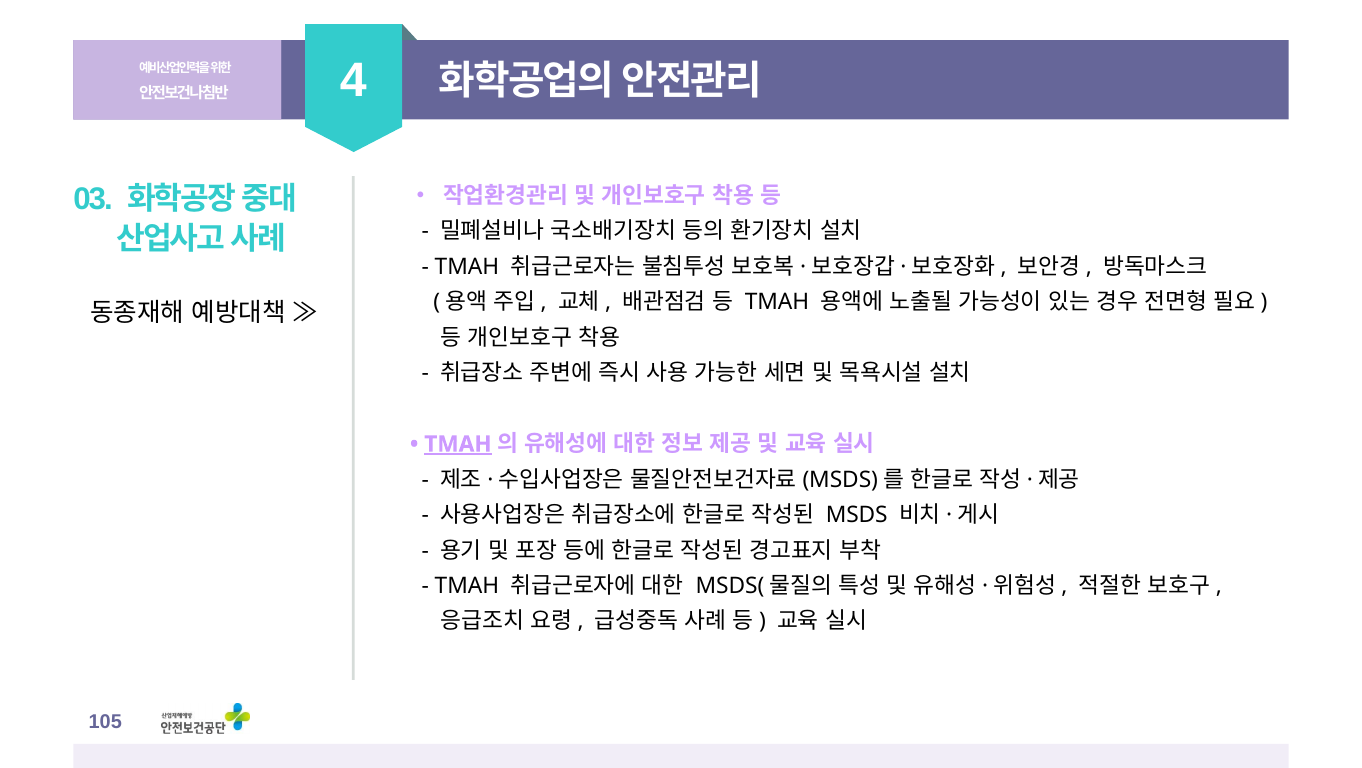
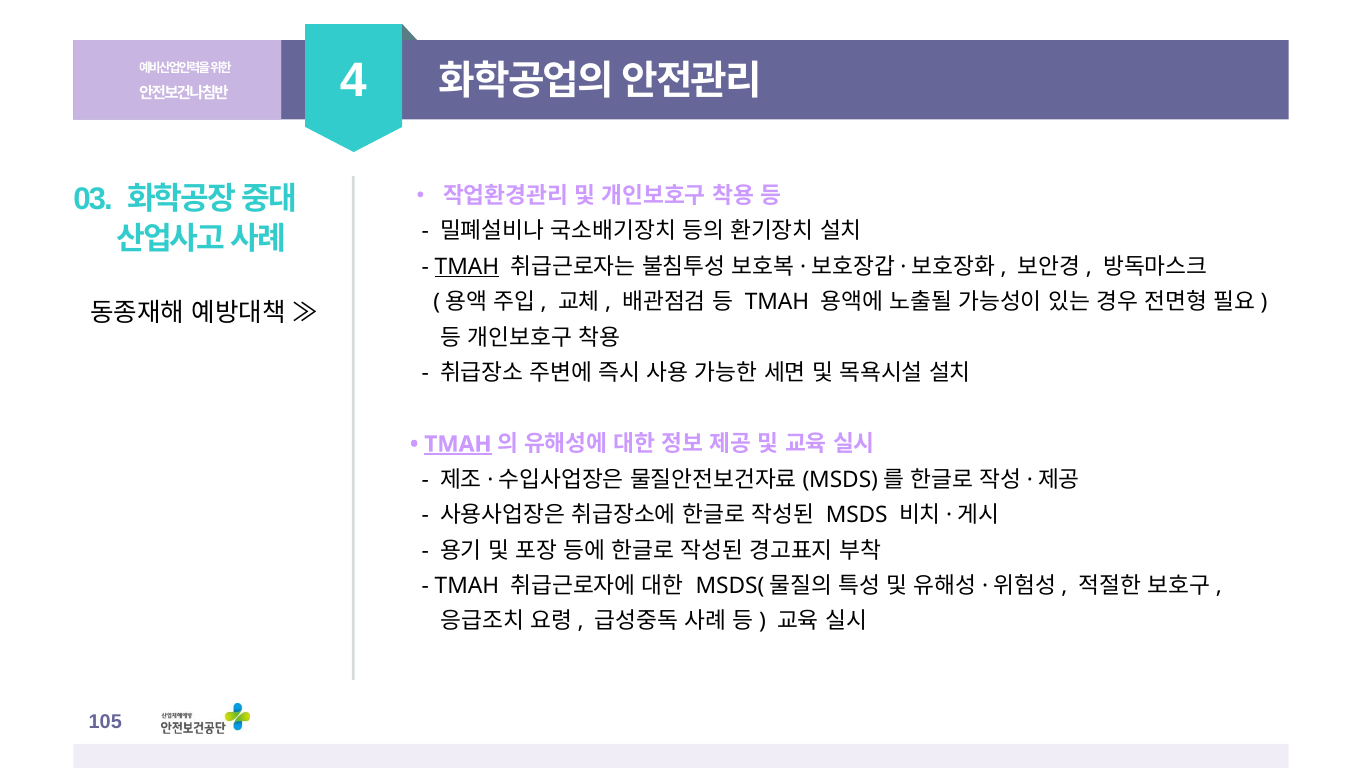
TMAH underline: none -> present (467, 267)
